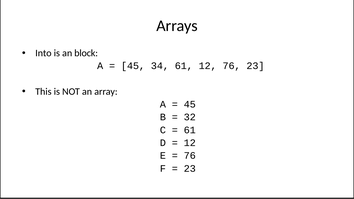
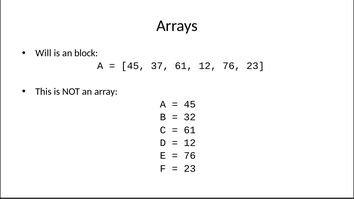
Into: Into -> Will (43, 53)
34: 34 -> 37 (160, 66)
